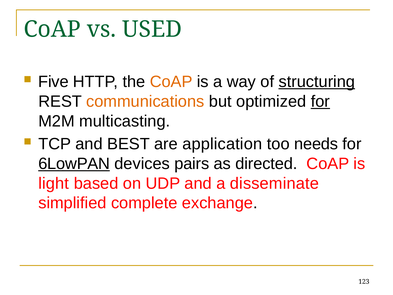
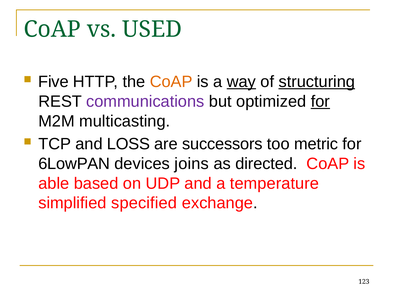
way underline: none -> present (241, 82)
communications colour: orange -> purple (145, 101)
BEST: BEST -> LOSS (129, 144)
application: application -> successors (222, 144)
needs: needs -> metric (316, 144)
6LowPAN underline: present -> none (74, 164)
pairs: pairs -> joins (192, 164)
light: light -> able (54, 183)
disseminate: disseminate -> temperature (274, 183)
complete: complete -> specified (144, 203)
